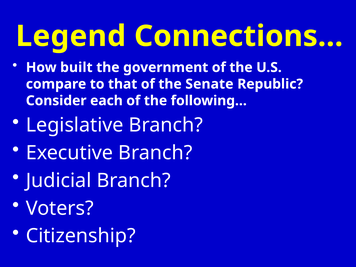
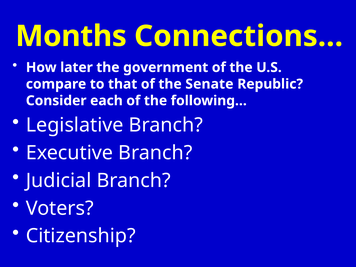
Legend: Legend -> Months (71, 36)
built: built -> later (76, 67)
